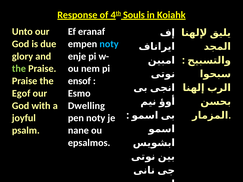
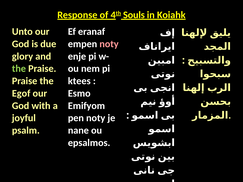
noty colour: light blue -> pink (109, 44)
ensof: ensof -> ktees (79, 81)
Dwelling: Dwelling -> Emifyom (86, 106)
